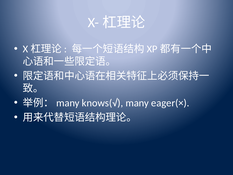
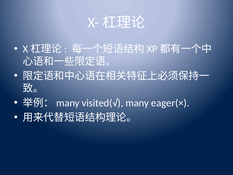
knows(√: knows(√ -> visited(√ (103, 103)
